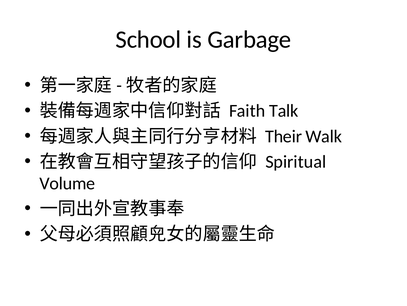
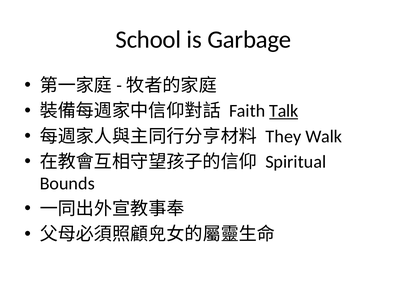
Talk underline: none -> present (284, 111)
Their: Their -> They (283, 136)
Volume: Volume -> Bounds (67, 183)
